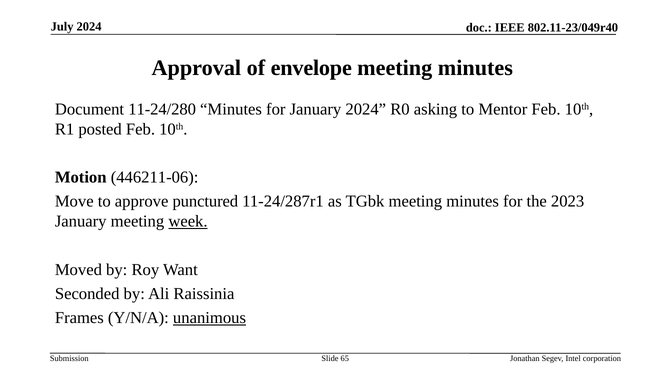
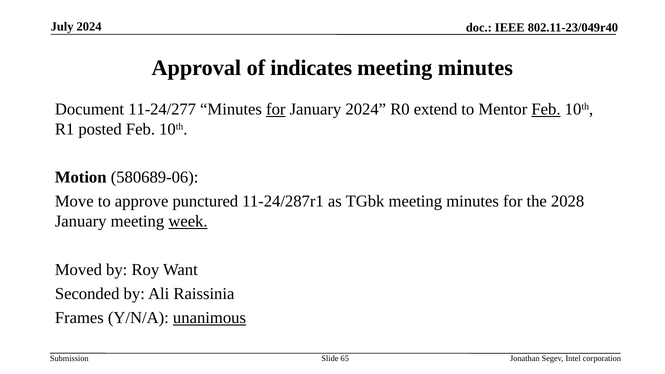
envelope: envelope -> indicates (311, 68)
11-24/280: 11-24/280 -> 11-24/277 (162, 109)
for underline: none -> present (276, 109)
asking: asking -> extend (436, 109)
Feb underline: none -> present (546, 109)
446211-06: 446211-06 -> 580689-06 (155, 177)
2023: 2023 -> 2028 (568, 201)
